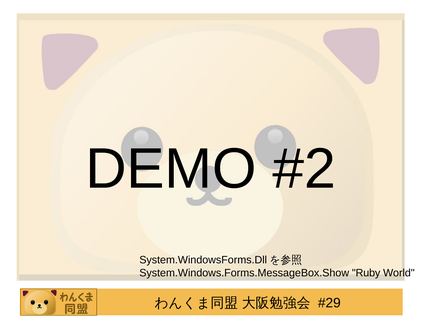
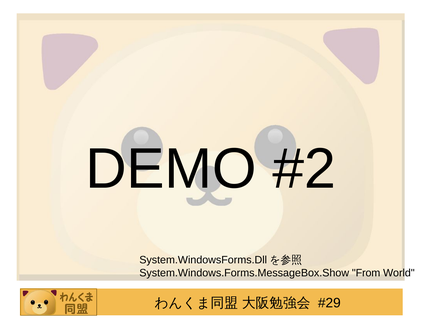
Ruby: Ruby -> From (366, 273)
